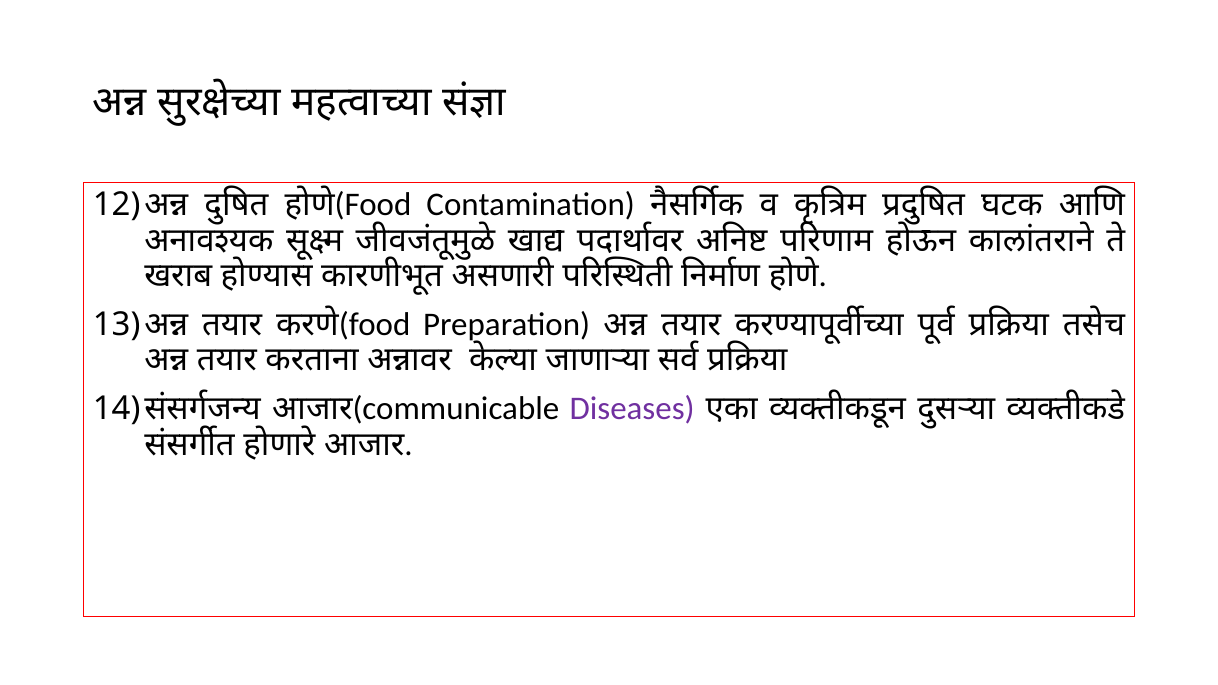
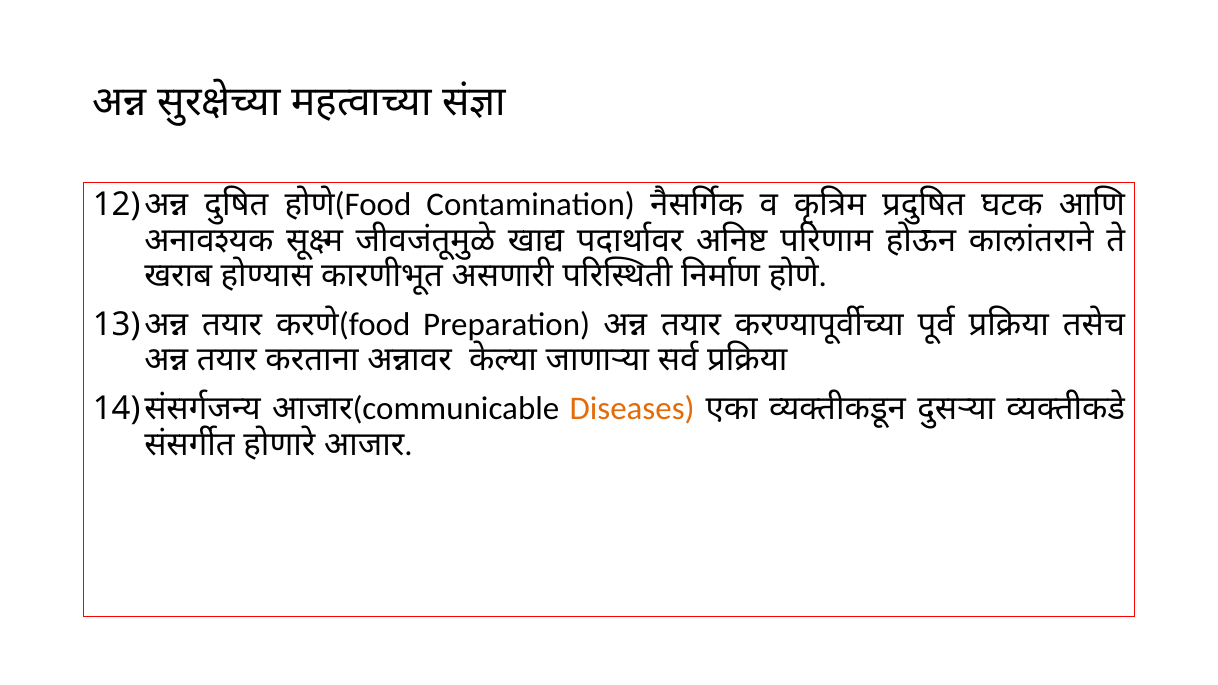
Diseases colour: purple -> orange (632, 409)
